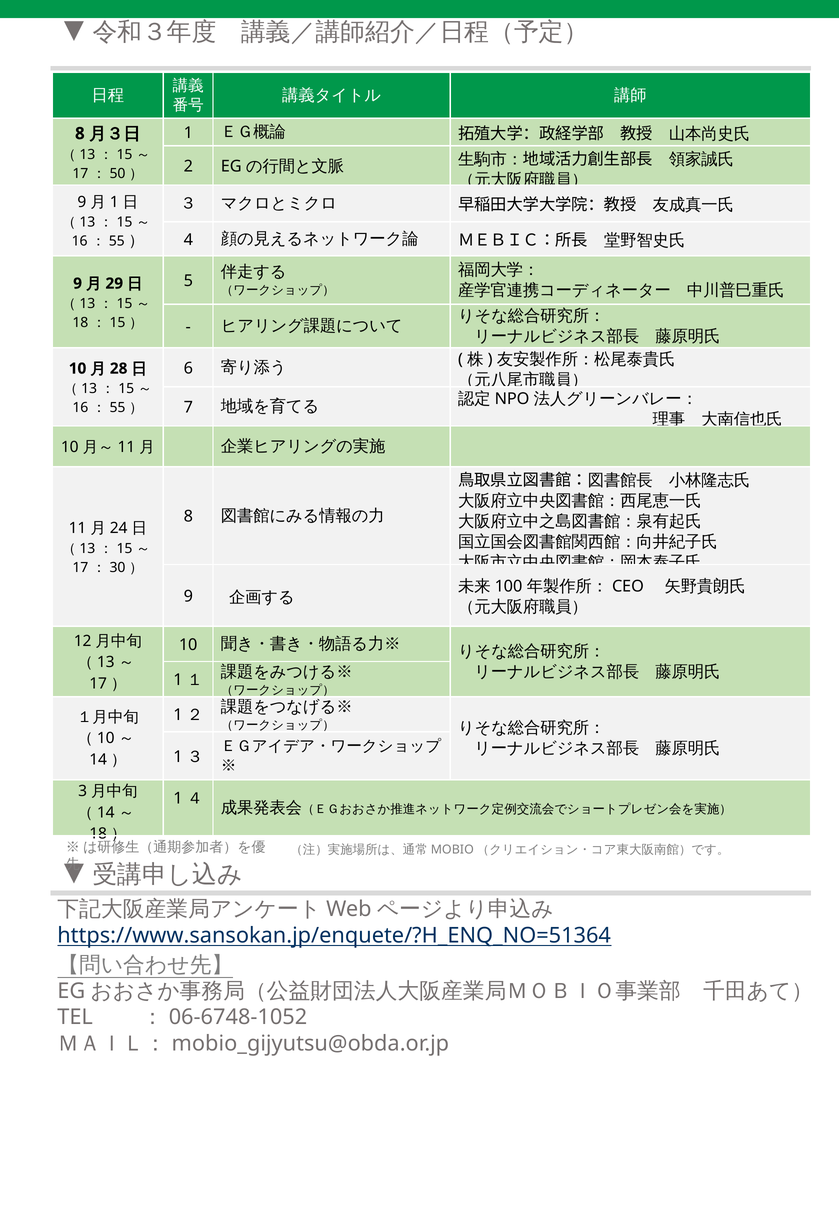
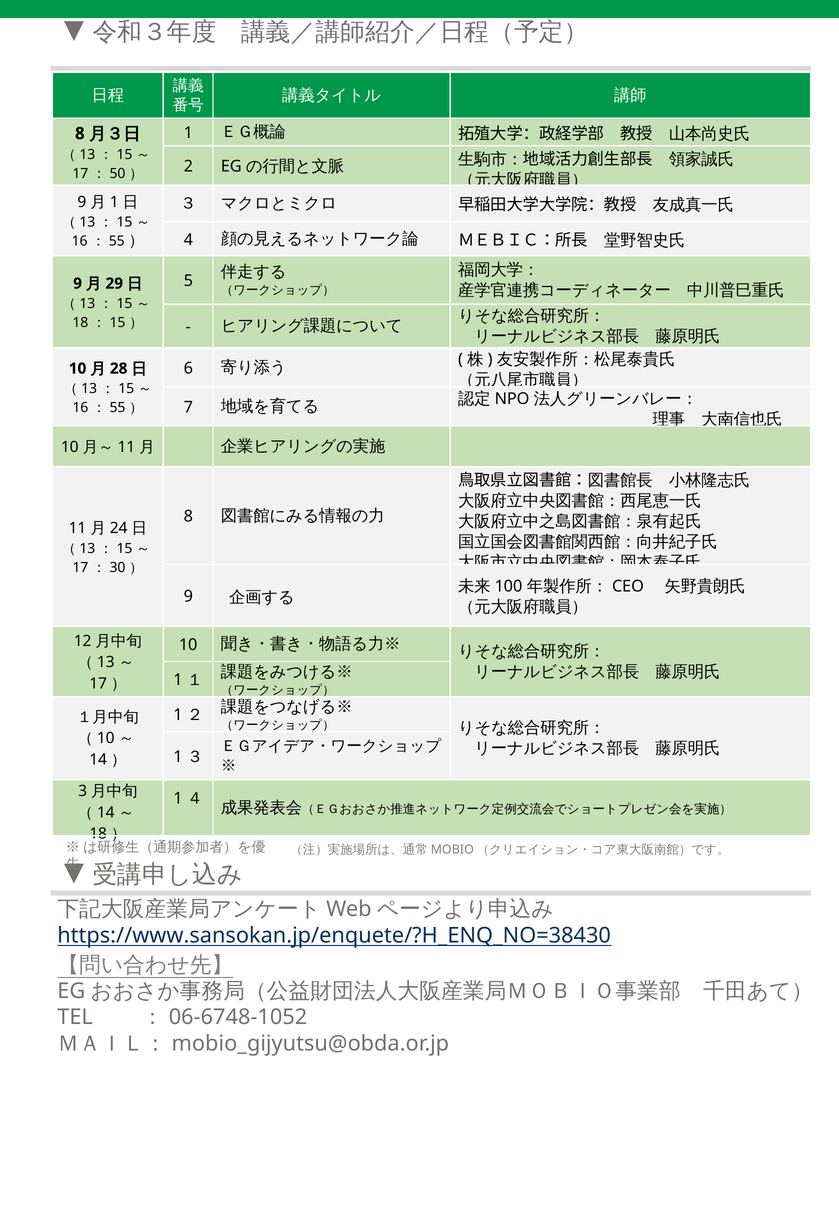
https://www.sansokan.jp/enquete/?H_ENQ_NO=51364: https://www.sansokan.jp/enquete/?H_ENQ_NO=51364 -> https://www.sansokan.jp/enquete/?H_ENQ_NO=38430 (334, 935)
